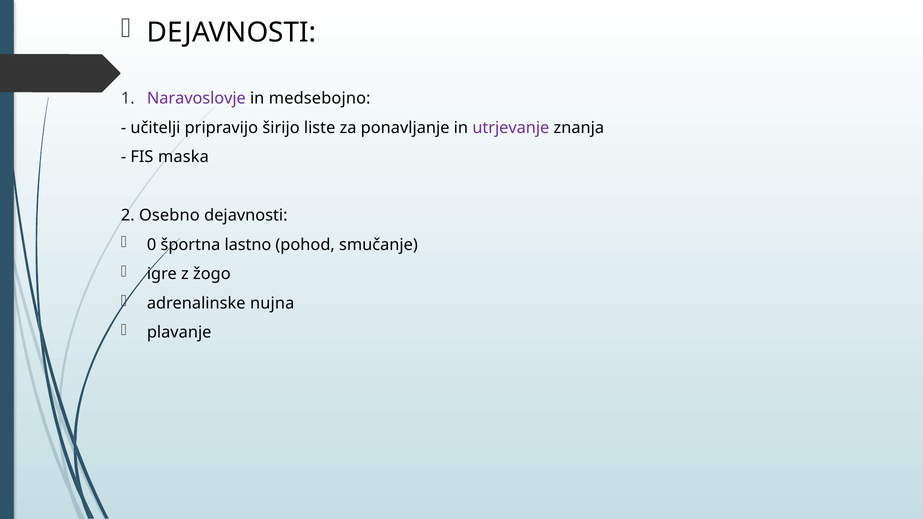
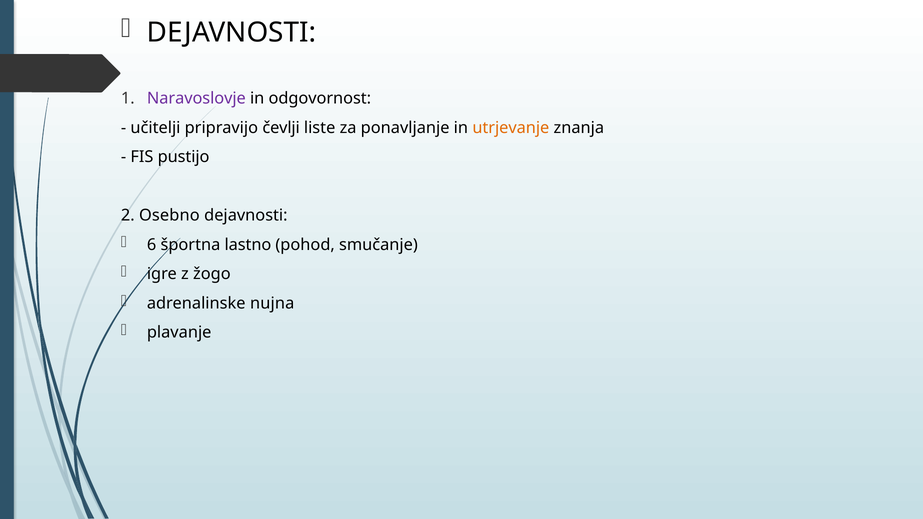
medsebojno: medsebojno -> odgovornost (320, 98)
širijo: širijo -> čevlji (281, 128)
utrjevanje colour: purple -> orange (511, 128)
maska: maska -> pustijo (184, 157)
0: 0 -> 6 (152, 245)
